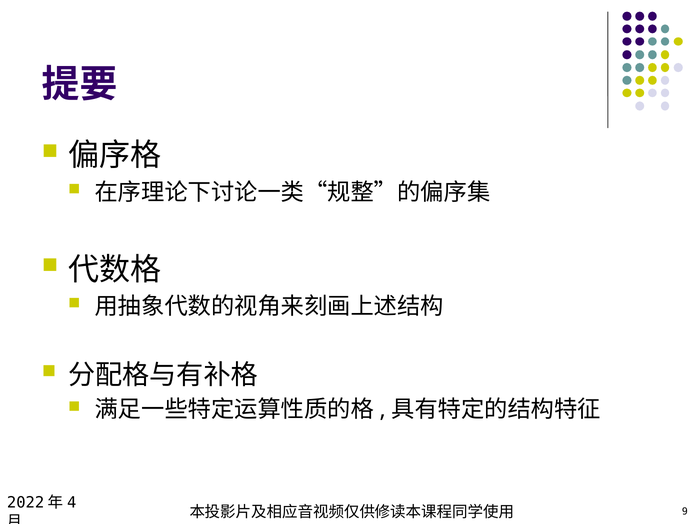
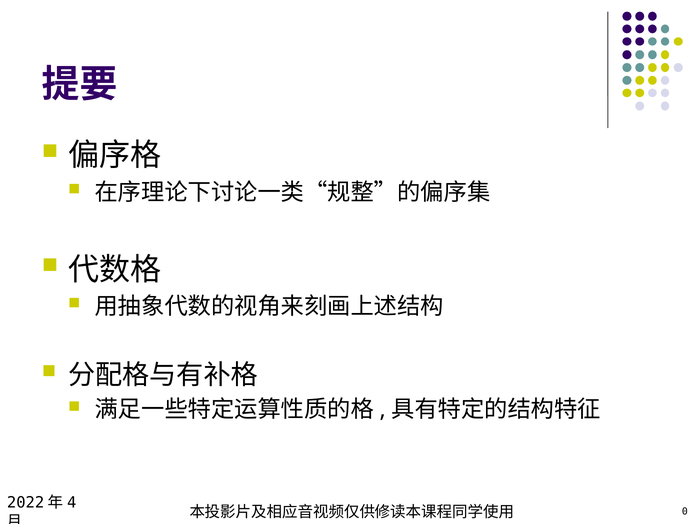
9: 9 -> 0 (685, 511)
